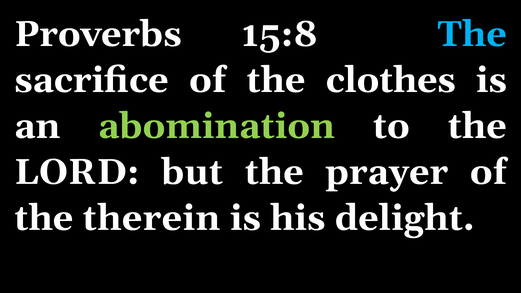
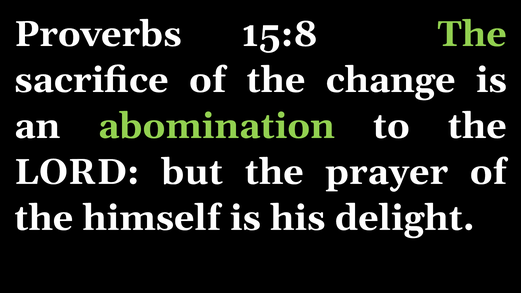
The colour: light blue -> light green (472, 34)
clothes: clothes -> change (391, 80)
therein: therein -> himself (152, 218)
